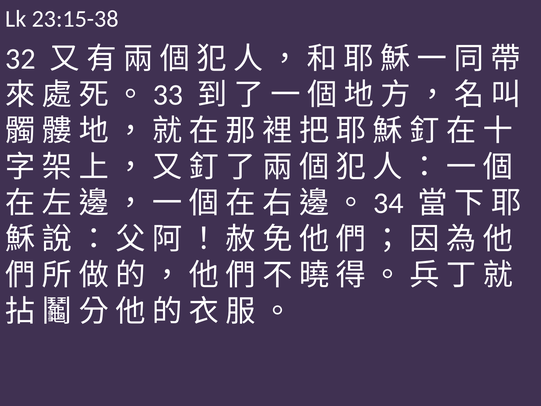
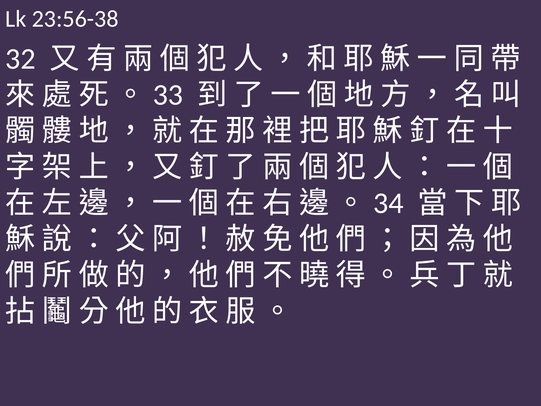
23:15-38: 23:15-38 -> 23:56-38 (75, 19)
